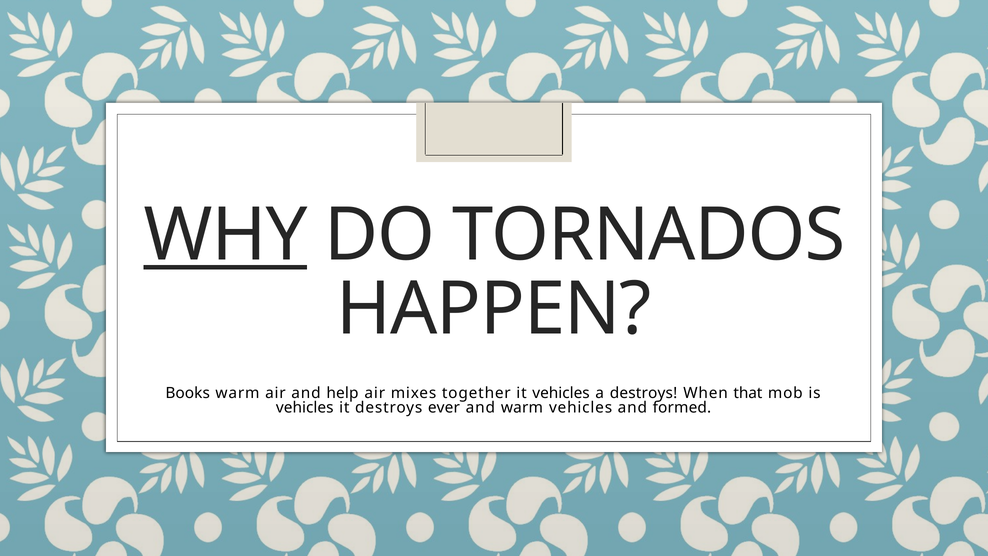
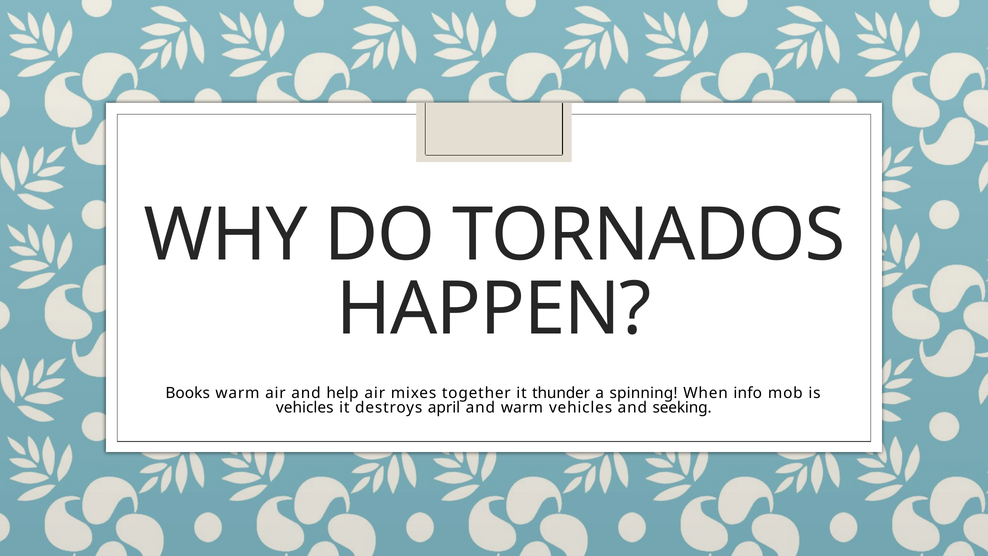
WHY underline: present -> none (226, 235)
it vehicles: vehicles -> thunder (561, 393)
a destroys: destroys -> spinning (644, 393)
that: that -> info (748, 393)
ever: ever -> april (444, 408)
formed: formed -> seeking (682, 408)
